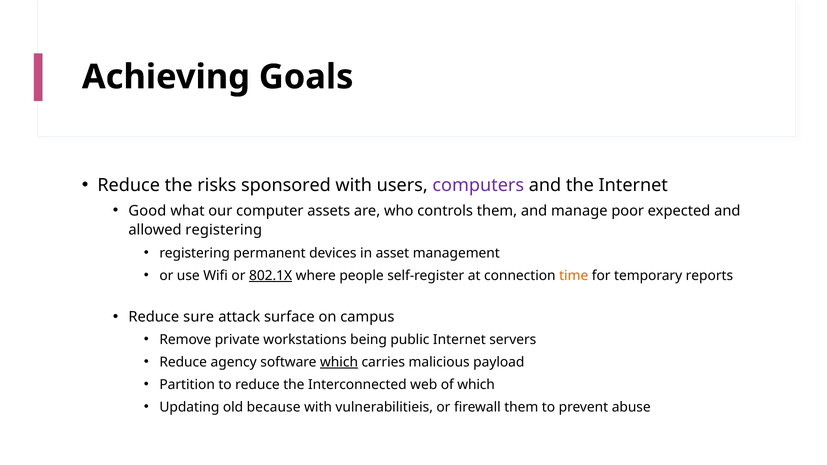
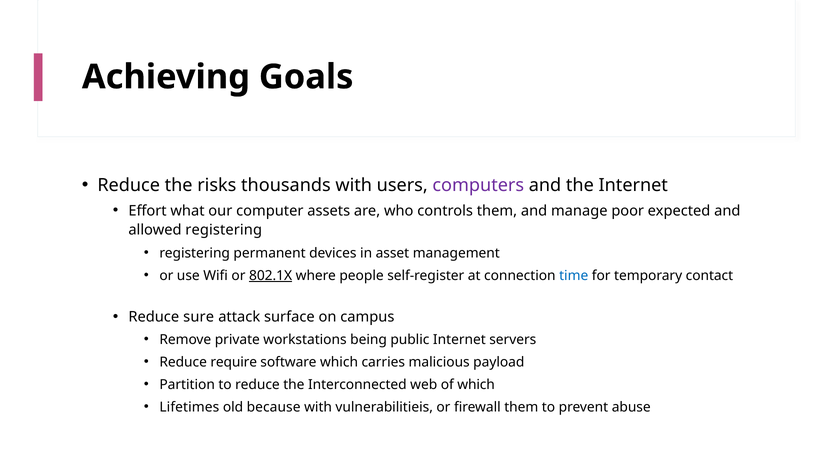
sponsored: sponsored -> thousands (286, 185)
Good: Good -> Effort (148, 211)
time colour: orange -> blue (574, 276)
reports: reports -> contact (709, 276)
agency: agency -> require (234, 362)
which underline: present -> none (339, 362)
Updating: Updating -> Lifetimes (189, 407)
